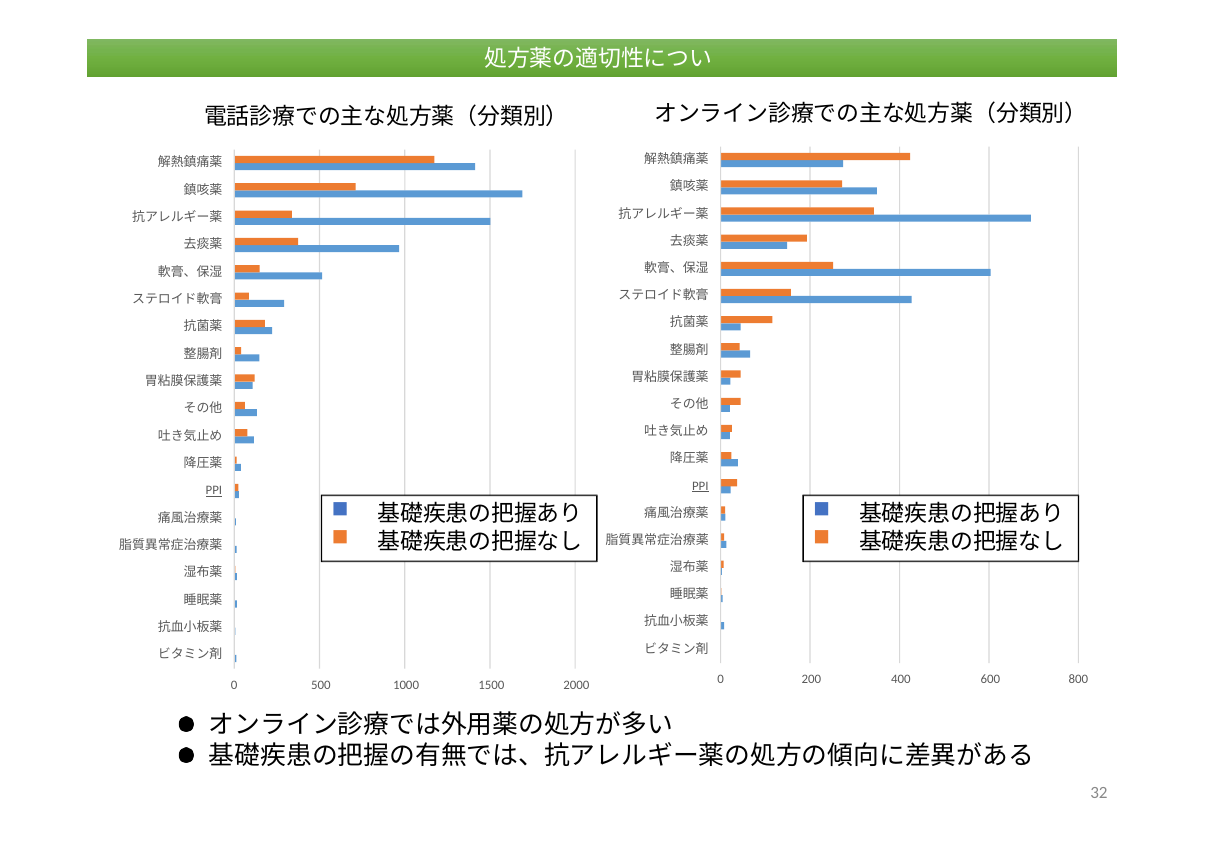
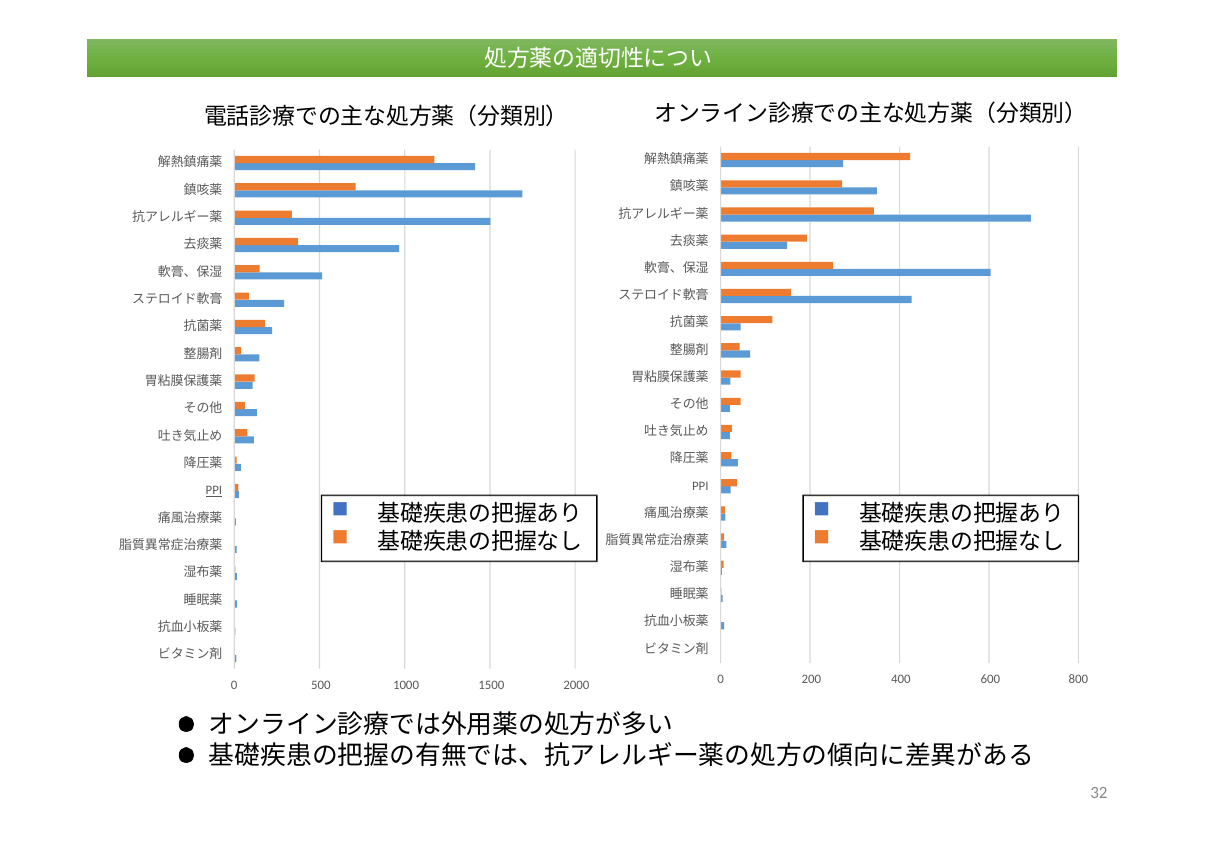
PPI underline: present -> none (700, 486)
